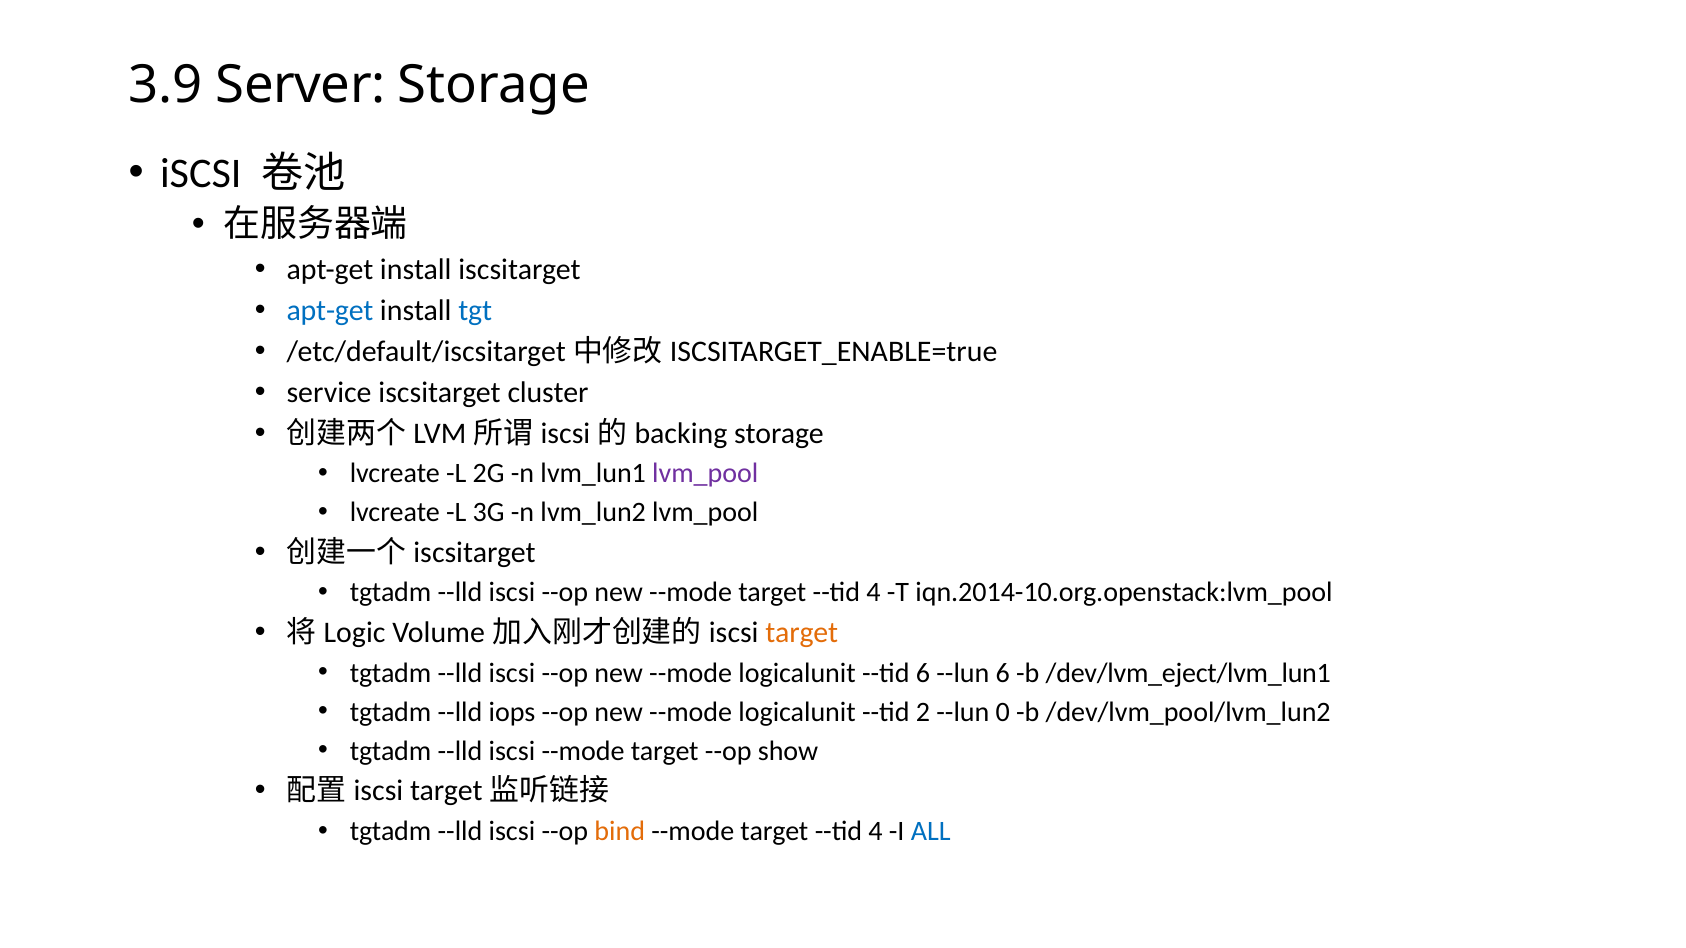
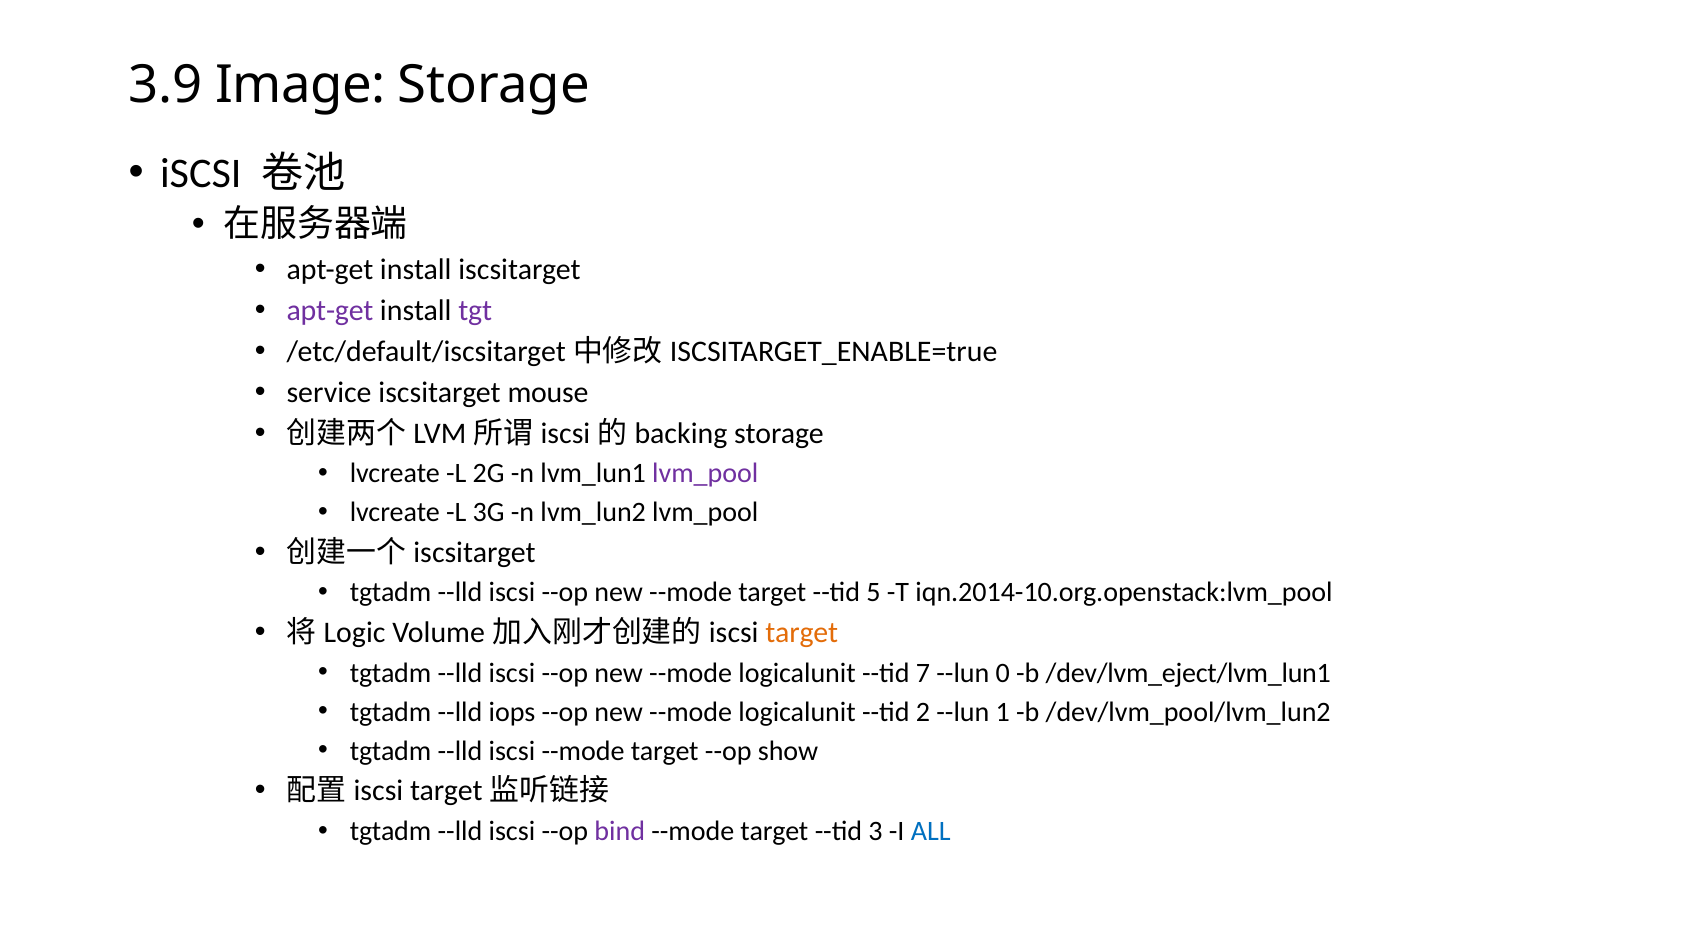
Server: Server -> Image (301, 85)
apt-get colour: blue -> purple (330, 311)
tgt colour: blue -> purple (475, 311)
cluster: cluster -> mouse (548, 393)
4: 4 -> 5 (874, 593)
--tid 6: 6 -> 7 (923, 673)
--lun 6: 6 -> 0 (1003, 673)
0: 0 -> 1 (1003, 712)
bind colour: orange -> purple (620, 831)
4: 4 -> 3 (875, 831)
